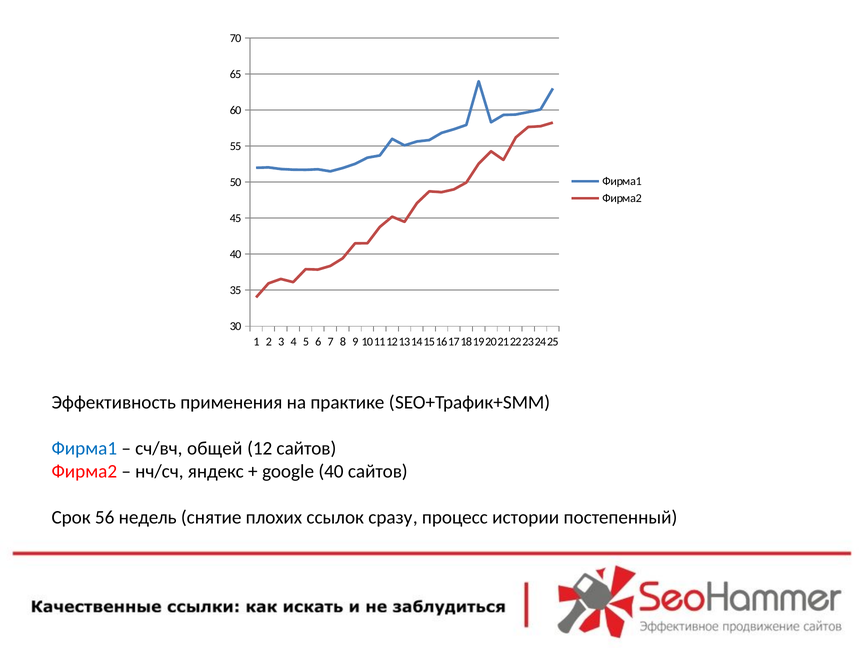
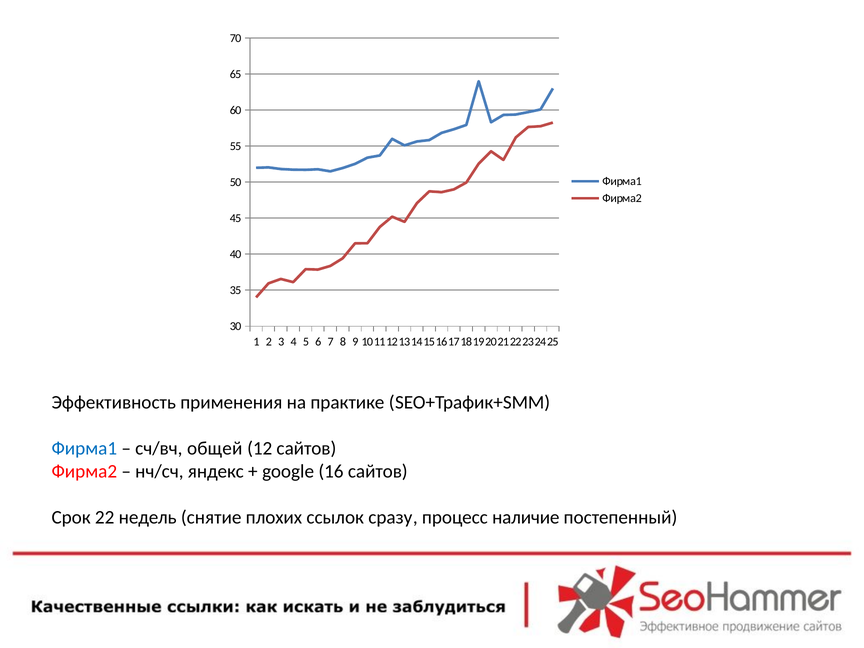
google 40: 40 -> 16 (331, 471)
56: 56 -> 22 (105, 517)
истории: истории -> наличие (526, 517)
